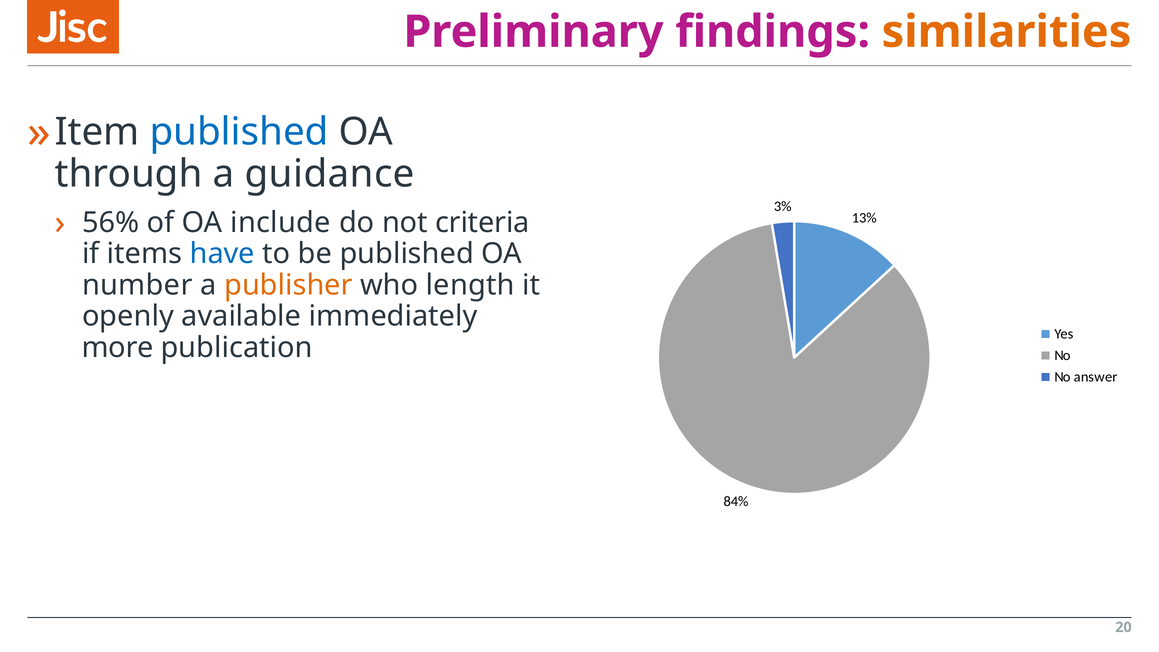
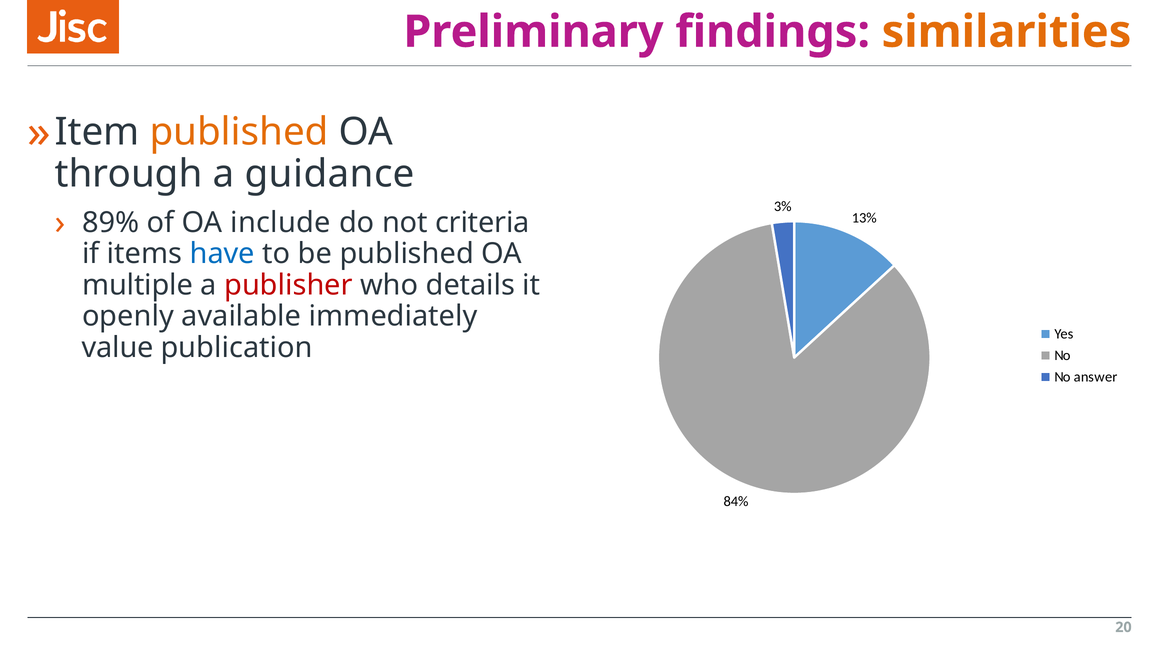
published colour: blue -> orange (239, 132)
56%: 56% -> 89% (111, 222)
number: number -> multiple (138, 285)
publisher colour: orange -> red (288, 285)
length: length -> details (470, 285)
more: more -> value (118, 348)
